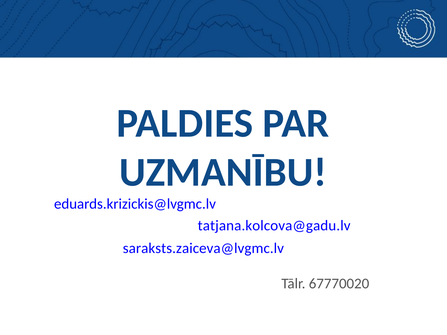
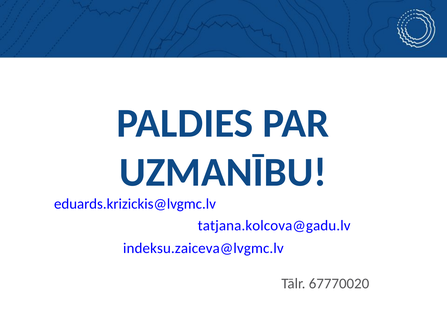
saraksts.zaiceva@lvgmc.lv: saraksts.zaiceva@lvgmc.lv -> indeksu.zaiceva@lvgmc.lv (203, 248)
